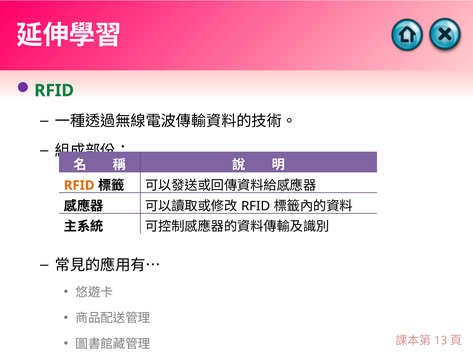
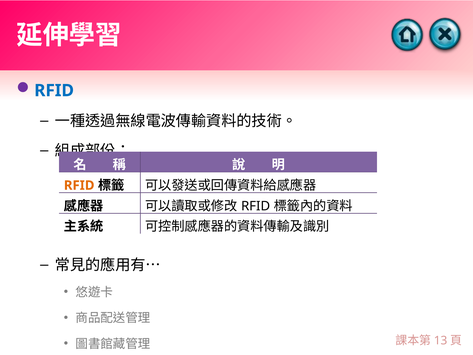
RFID colour: green -> blue (54, 90)
